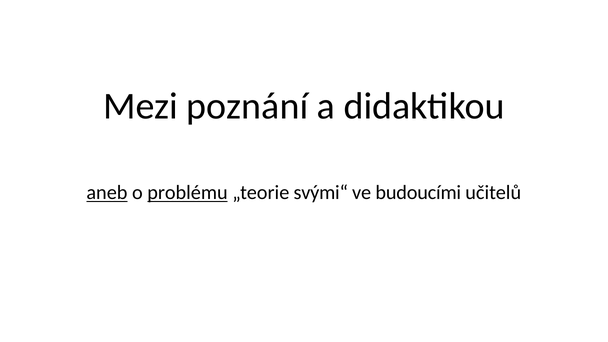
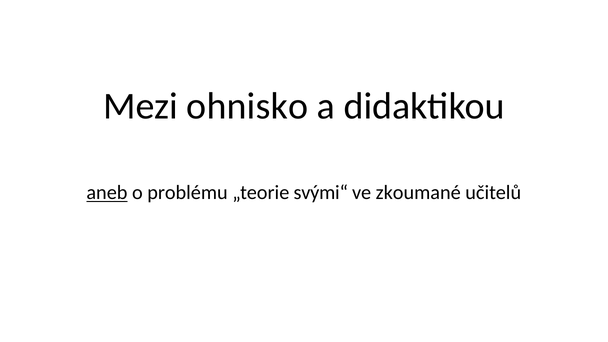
poznání: poznání -> ohnisko (247, 106)
problému underline: present -> none (187, 193)
budoucími: budoucími -> zkoumané (418, 193)
